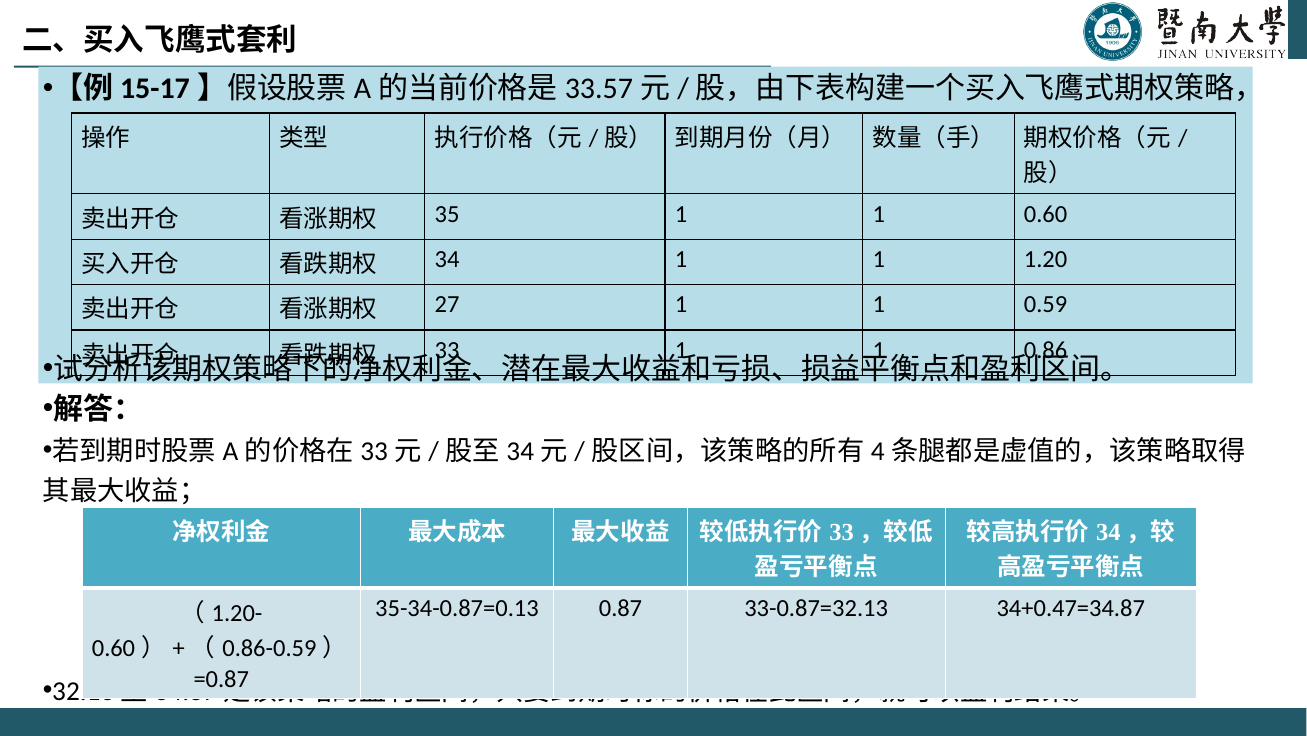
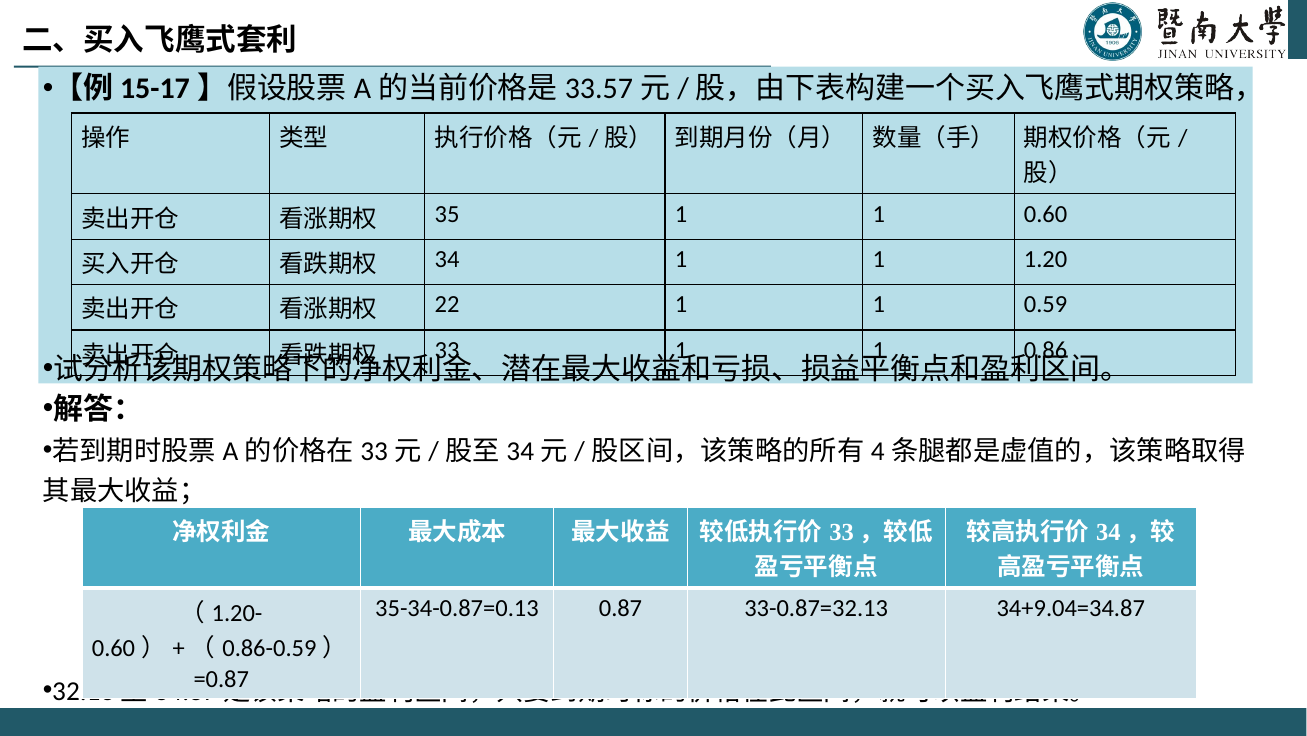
27: 27 -> 22 (447, 305)
34+0.47=34.87: 34+0.47=34.87 -> 34+9.04=34.87 (1071, 608)
